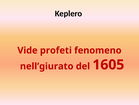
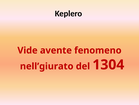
profeti: profeti -> avente (56, 50)
1605: 1605 -> 1304 (108, 64)
